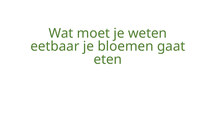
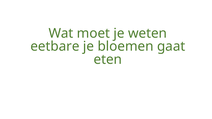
eetbaar: eetbaar -> eetbare (55, 46)
